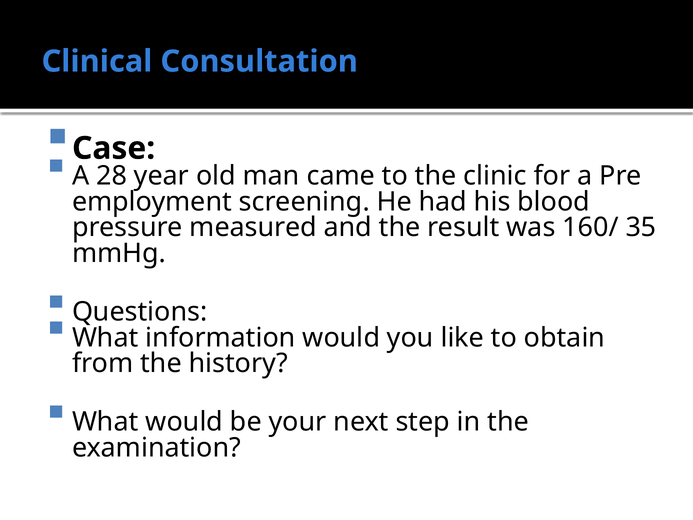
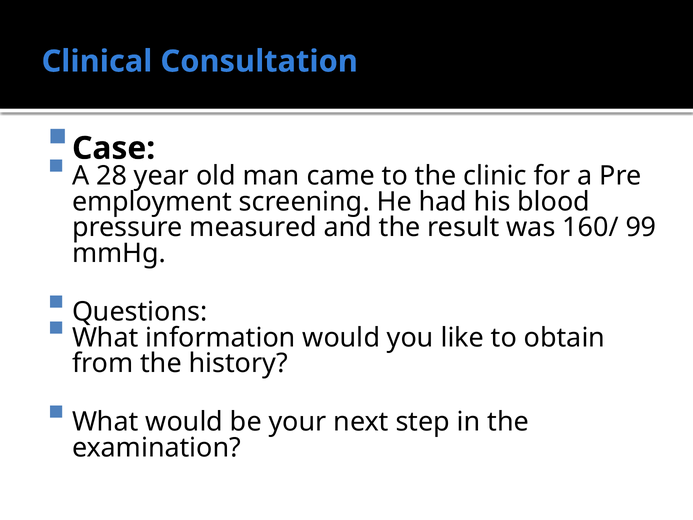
35: 35 -> 99 (641, 227)
